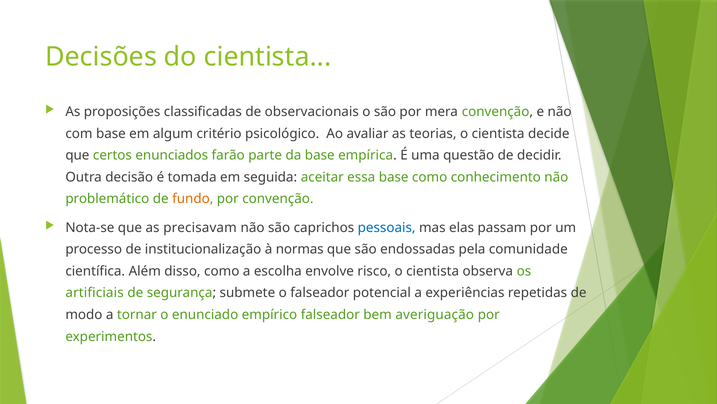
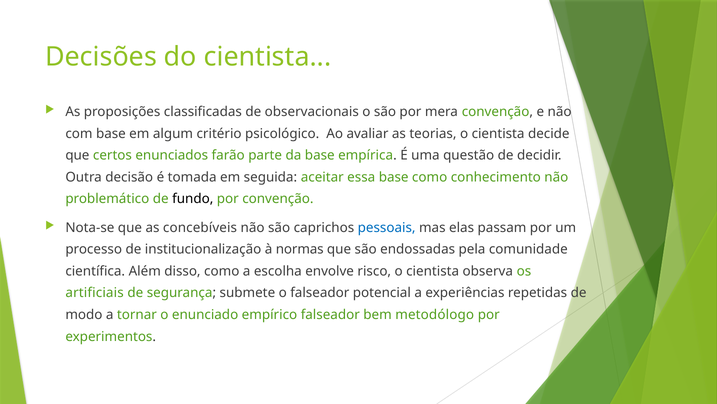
fundo colour: orange -> black (193, 199)
precisavam: precisavam -> concebíveis (200, 227)
averiguação: averiguação -> metodólogo (435, 314)
